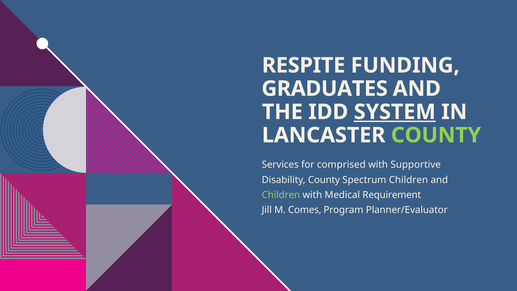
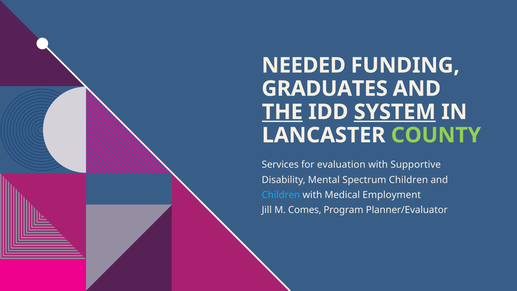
RESPITE: RESPITE -> NEEDED (304, 65)
THE underline: none -> present (282, 112)
comprised: comprised -> evaluation (341, 165)
Disability County: County -> Mental (324, 180)
Children colour: light green -> light blue (281, 195)
Requirement: Requirement -> Employment (392, 195)
